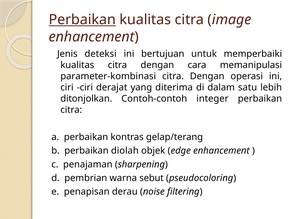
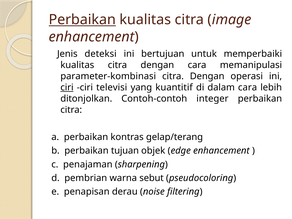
ciri underline: none -> present (67, 87)
derajat: derajat -> televisi (112, 87)
diterima: diterima -> kuantitif (174, 87)
dalam satu: satu -> cara (248, 87)
diolah: diolah -> tujuan (125, 151)
